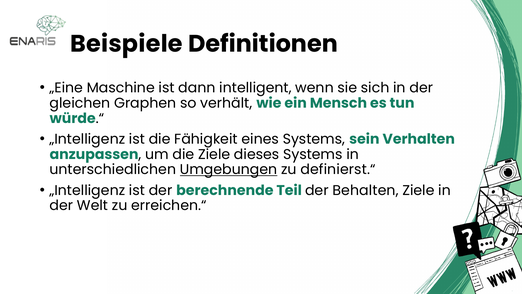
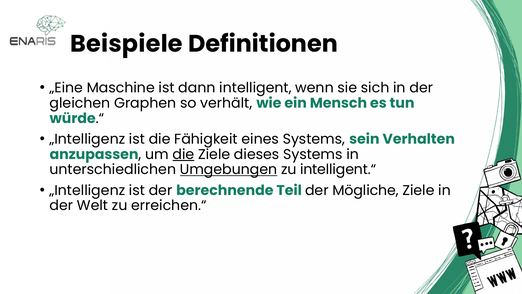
die underline: none -> present (183, 154)
definierst.“: definierst.“ -> intelligent.“ (338, 169)
Behalten: Behalten -> Mögliche (366, 190)
